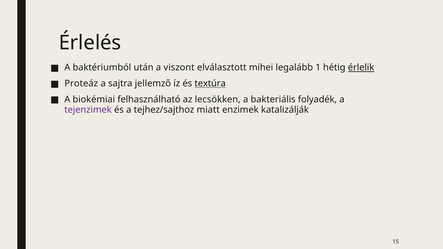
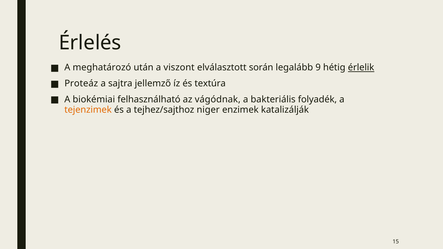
baktériumból: baktériumból -> meghatározó (102, 68)
mihei: mihei -> során (261, 68)
1: 1 -> 9 (318, 68)
textúra underline: present -> none (210, 84)
lecsökken: lecsökken -> vágódnak (218, 100)
tejenzimek colour: purple -> orange (88, 110)
miatt: miatt -> niger (208, 110)
